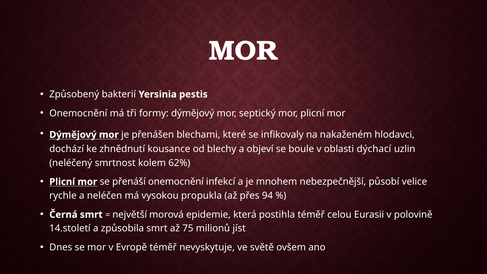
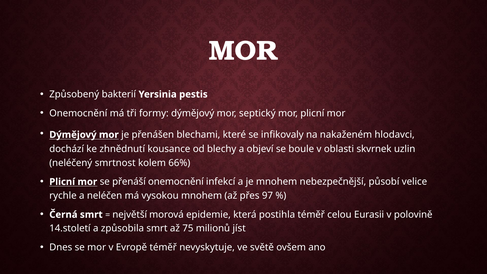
dýchací: dýchací -> skvrnek (374, 149)
62%: 62% -> 66% (179, 163)
vysokou propukla: propukla -> mnohem (202, 196)
94: 94 -> 97 (267, 196)
